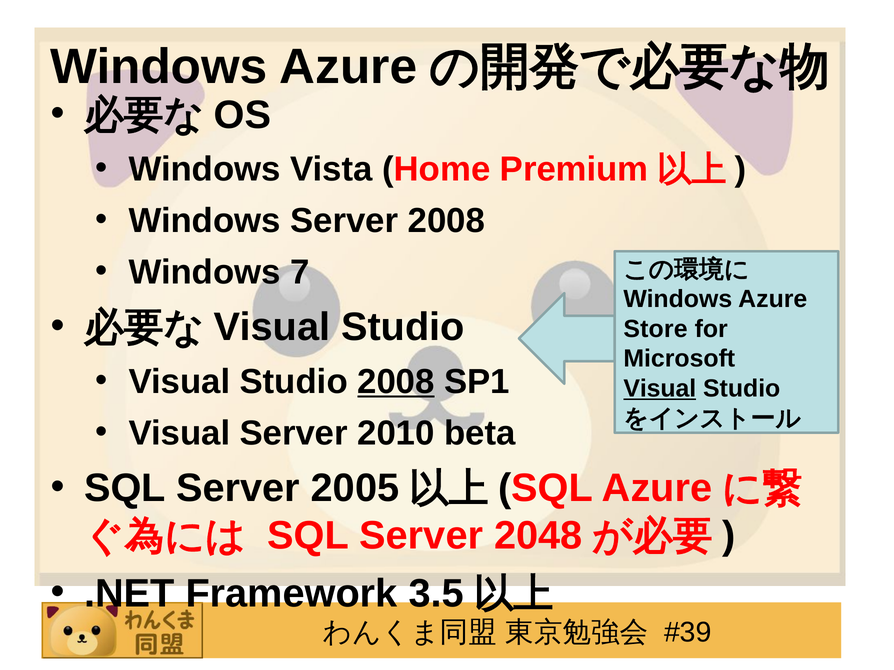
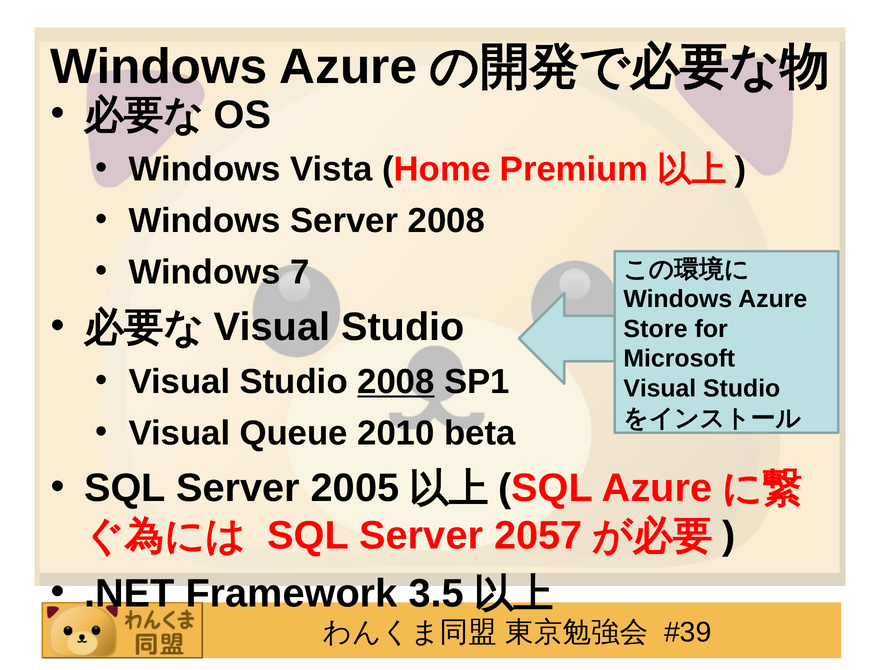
Visual underline: present -> none (660, 389)
Visual Server: Server -> Queue (294, 434)
2048: 2048 -> 2057 (538, 536)
